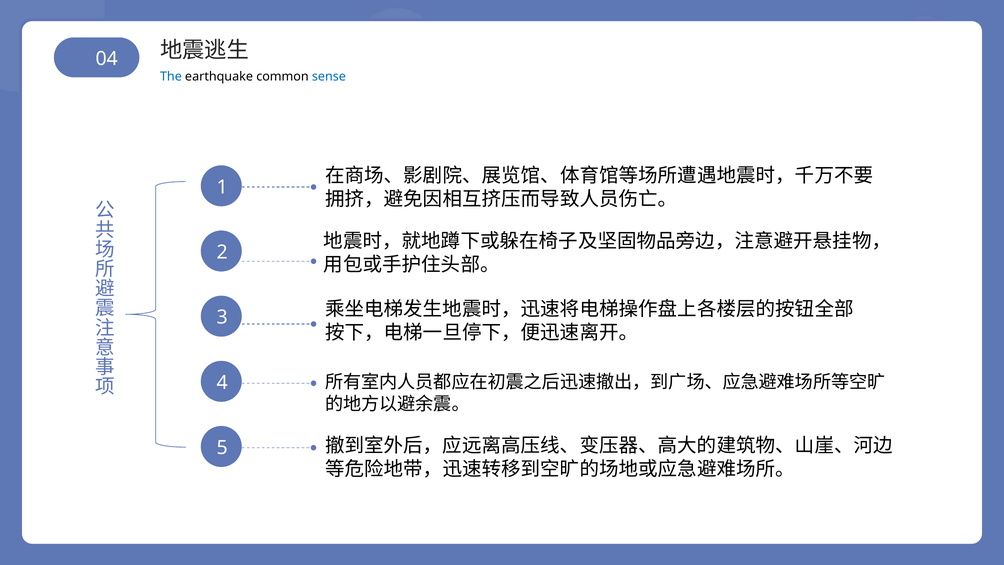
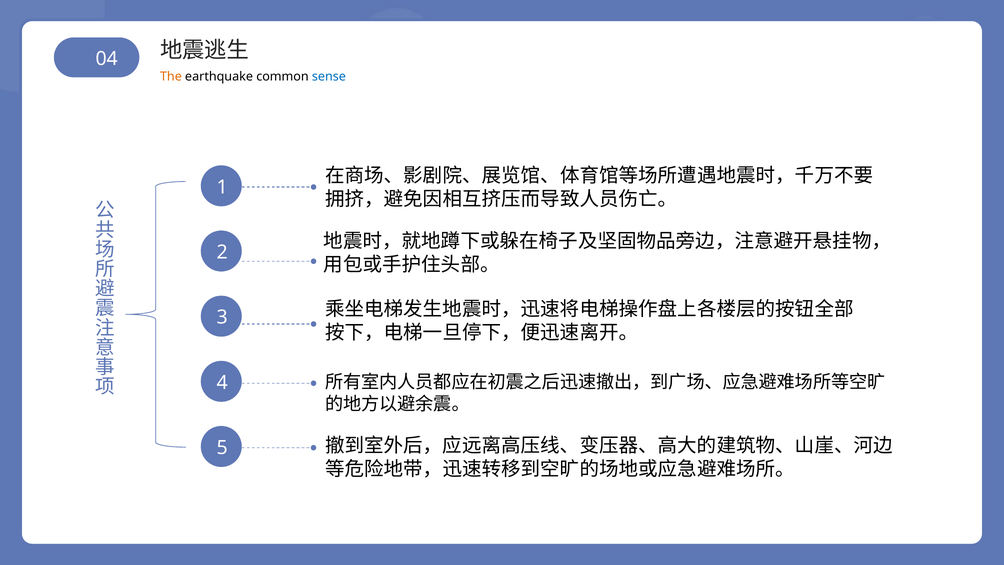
The colour: blue -> orange (171, 76)
